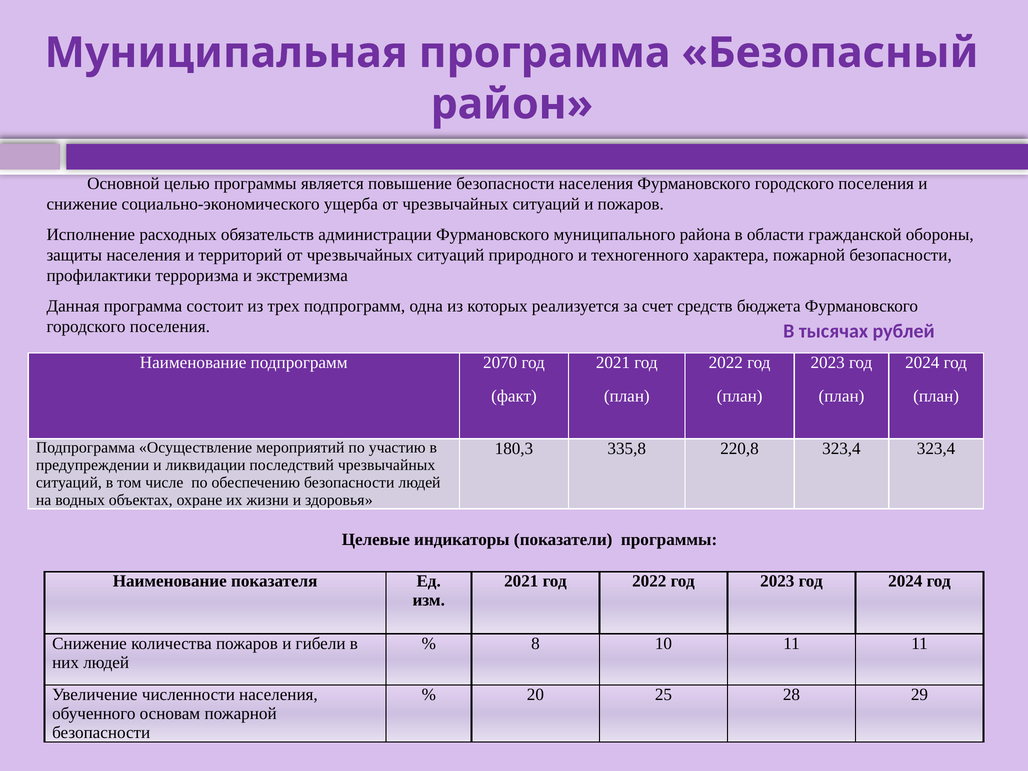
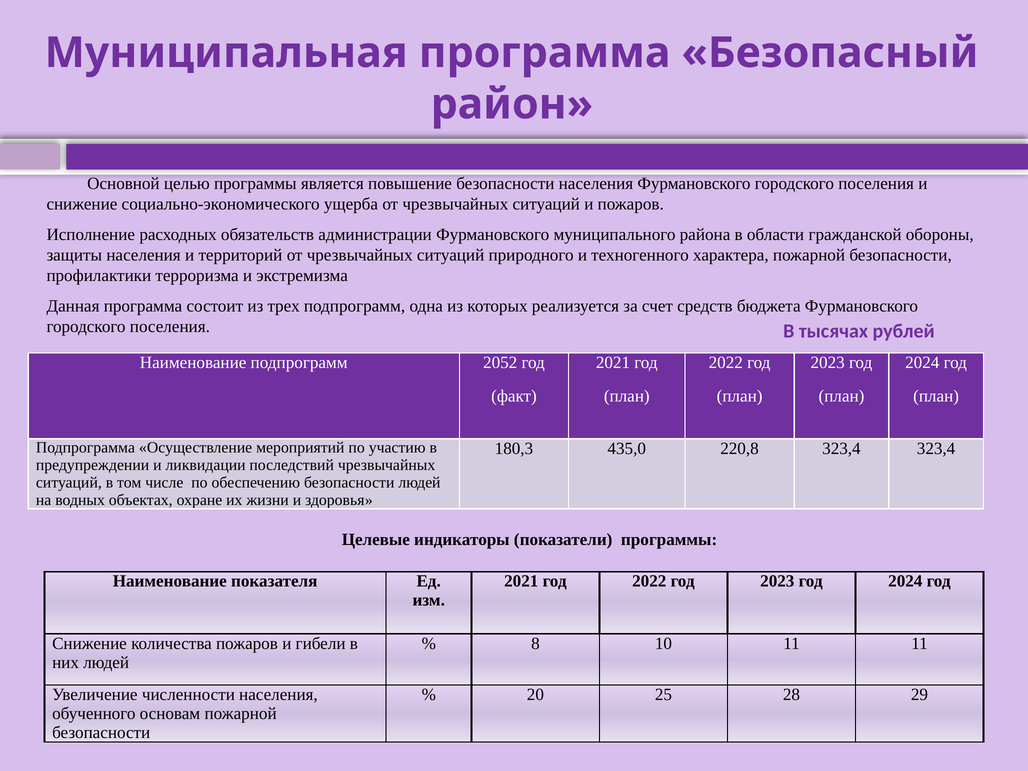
2070: 2070 -> 2052 (500, 363)
335,8: 335,8 -> 435,0 (627, 448)
